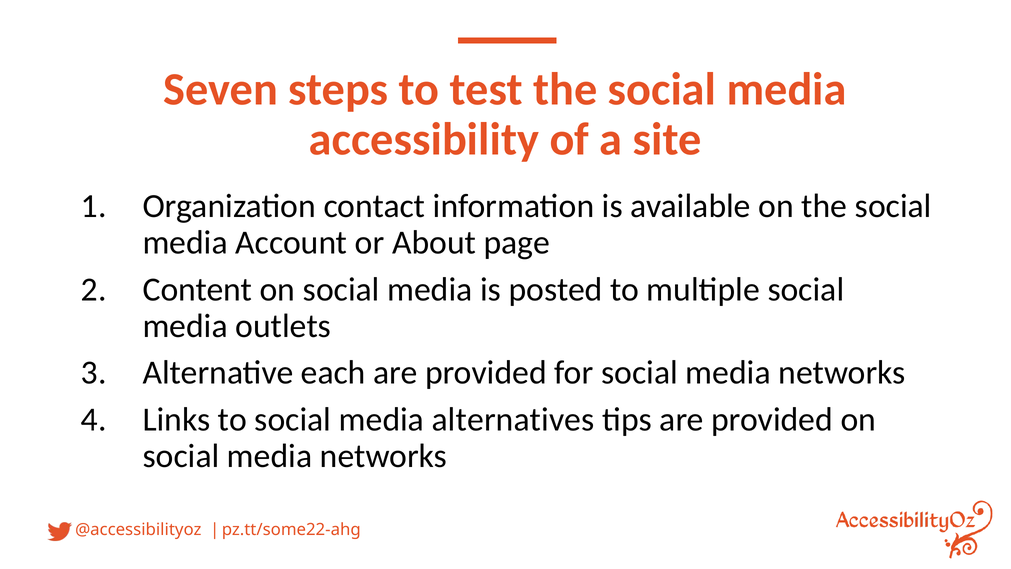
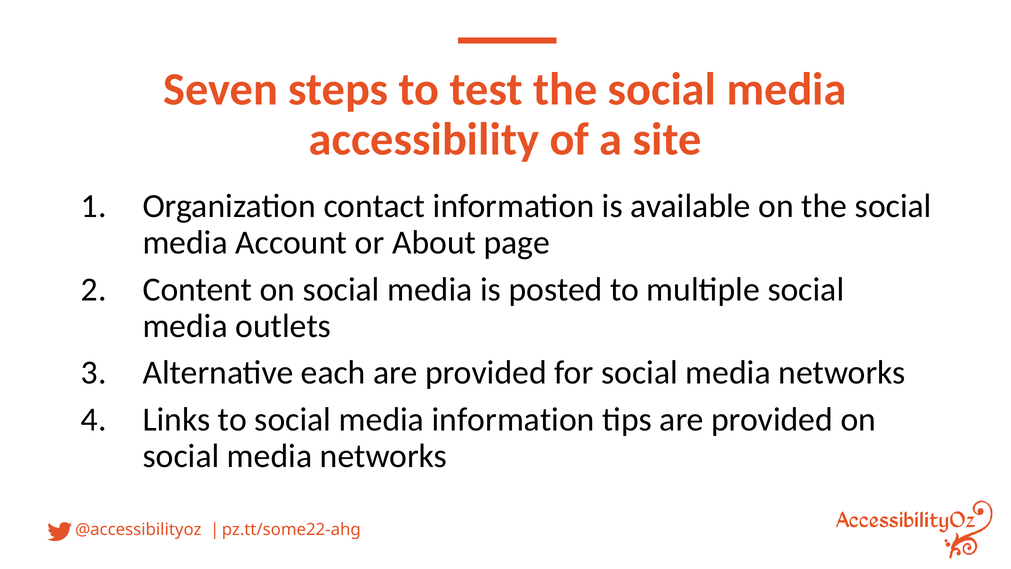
media alternatives: alternatives -> information (513, 420)
